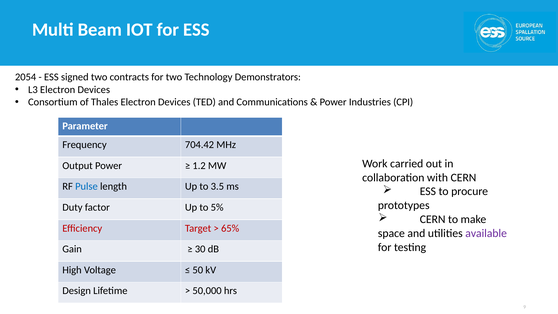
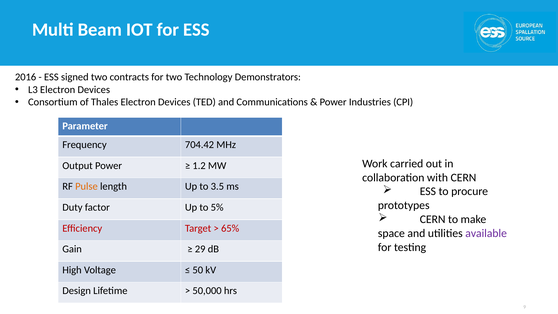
2054: 2054 -> 2016 (26, 77)
Pulse colour: blue -> orange (86, 186)
30: 30 -> 29 (200, 249)
